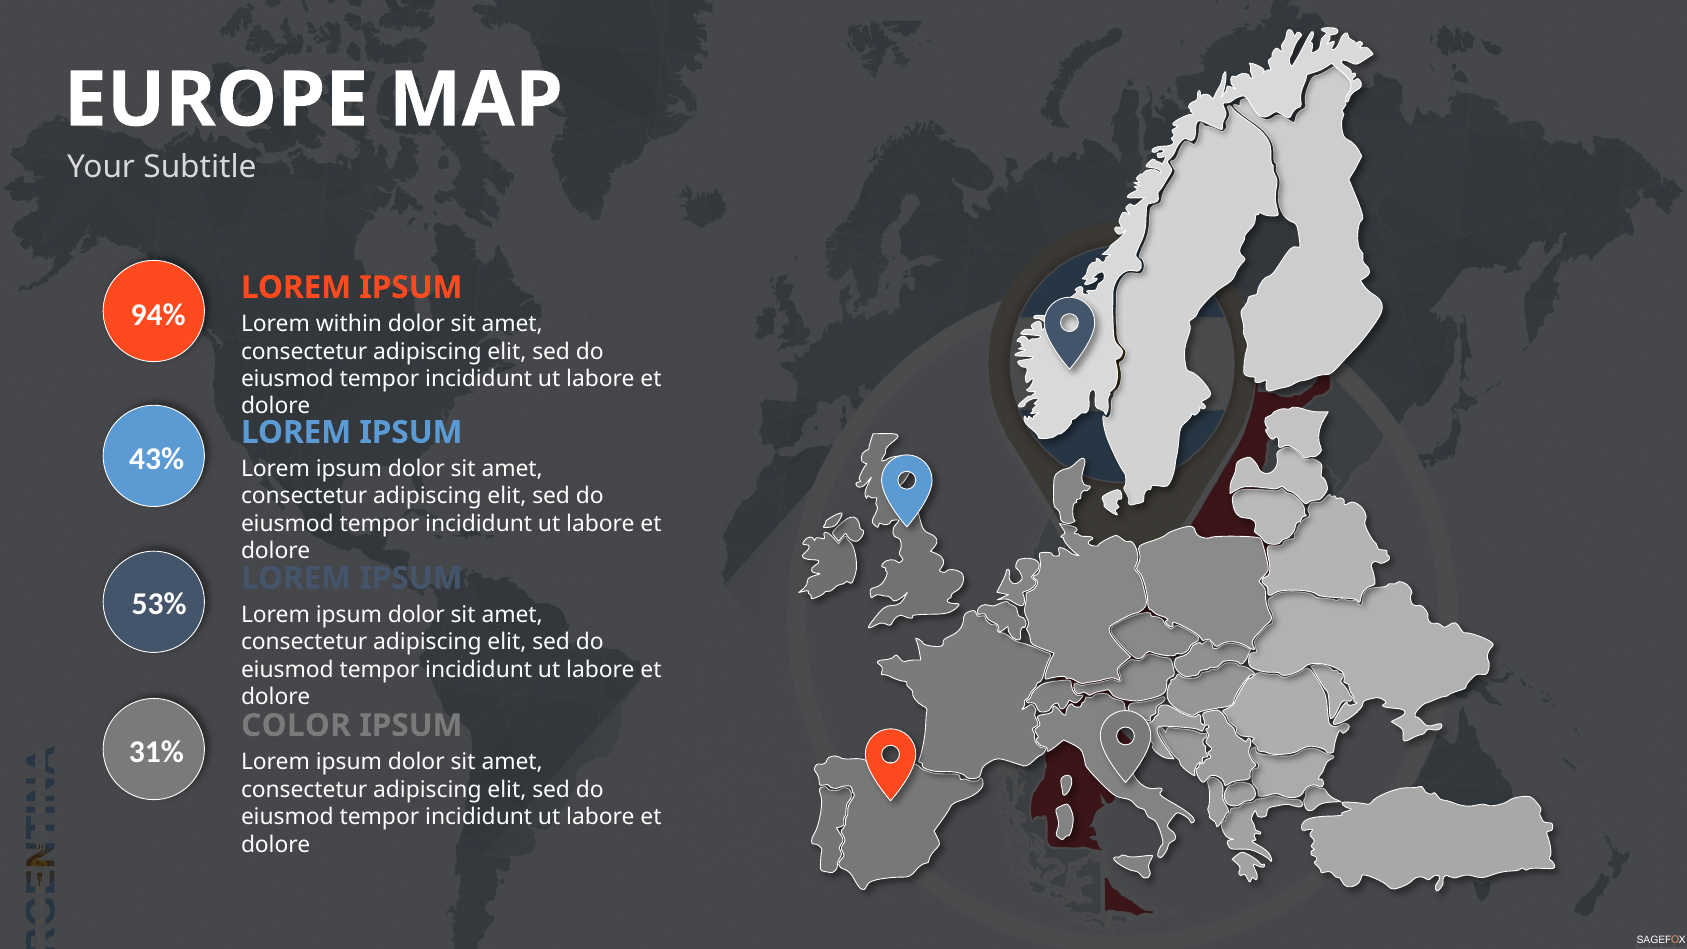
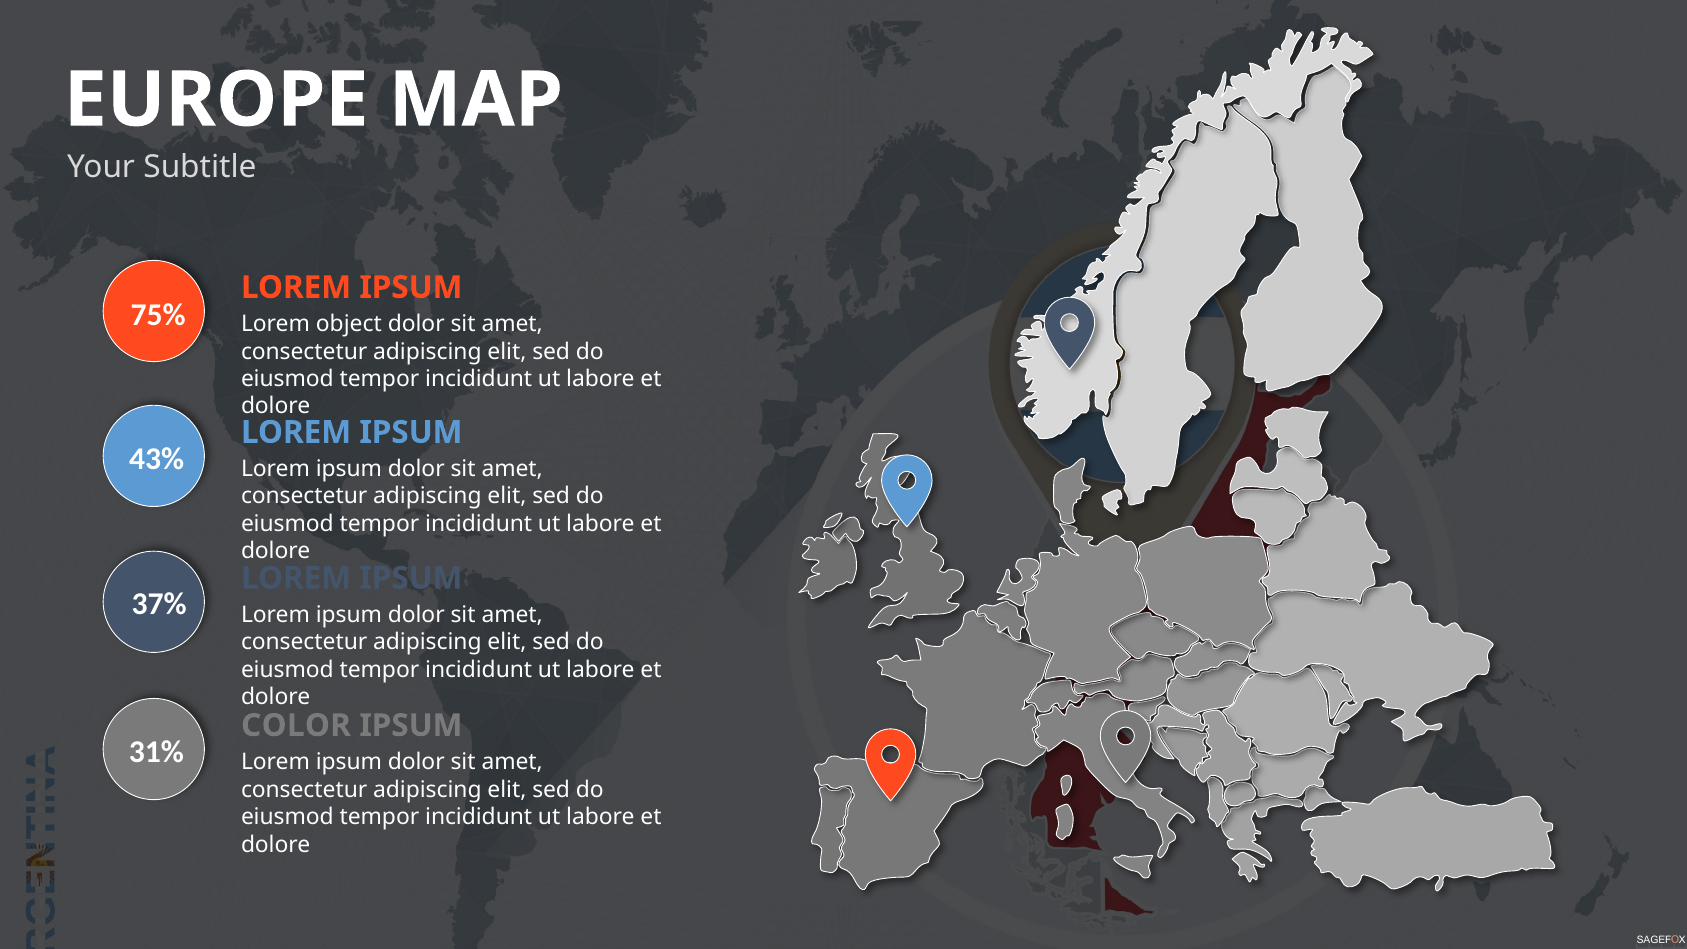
94%: 94% -> 75% (158, 315)
within: within -> object (349, 324)
53%: 53% -> 37% (159, 604)
